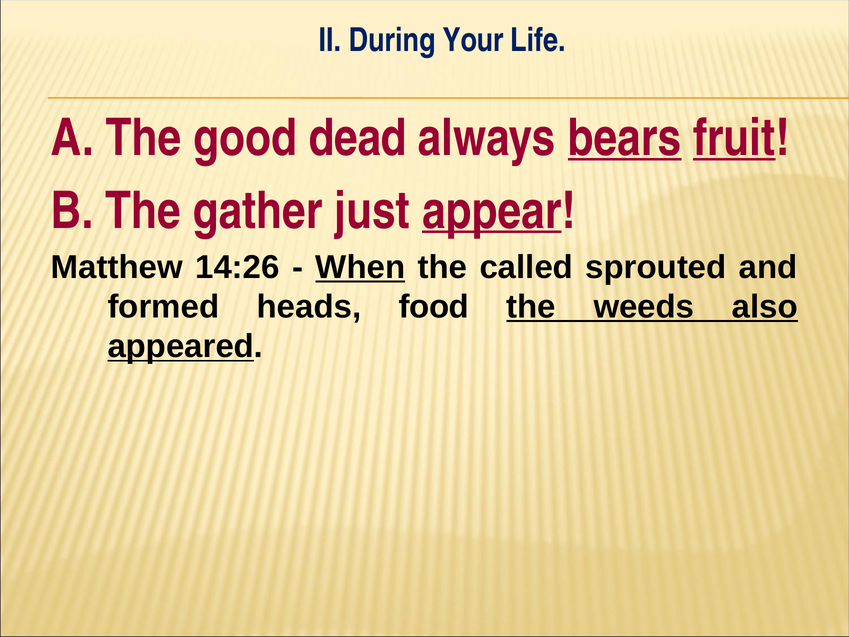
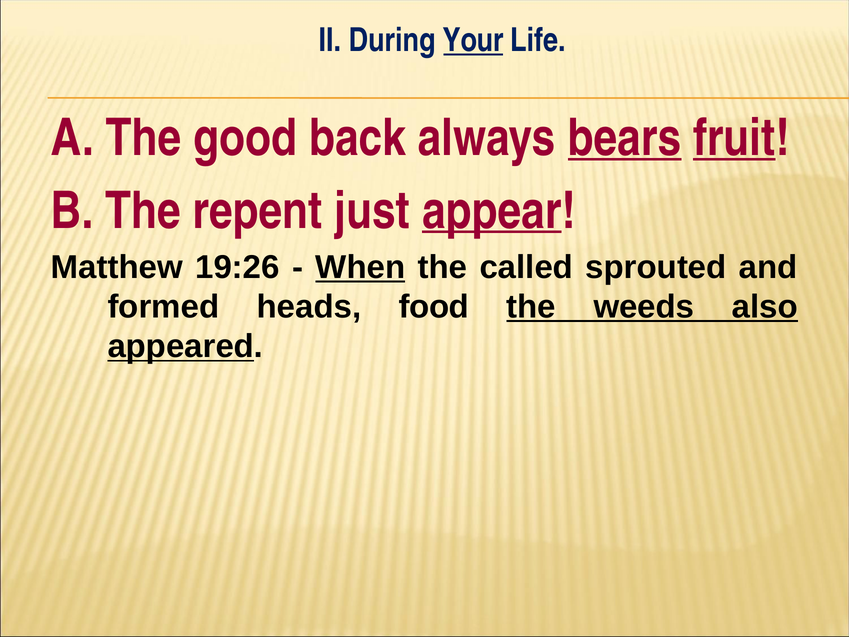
Your underline: none -> present (473, 40)
dead: dead -> back (358, 138)
gather: gather -> repent (258, 211)
14:26: 14:26 -> 19:26 (237, 267)
